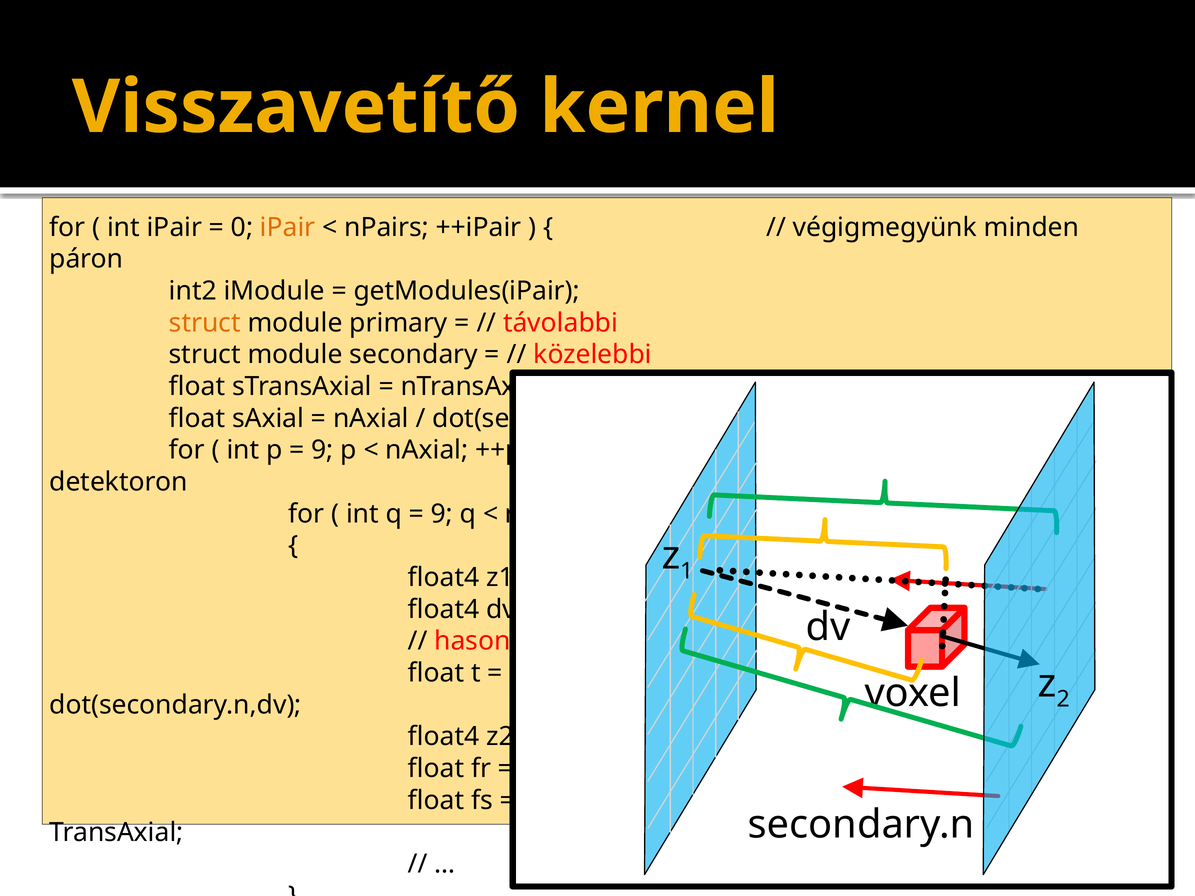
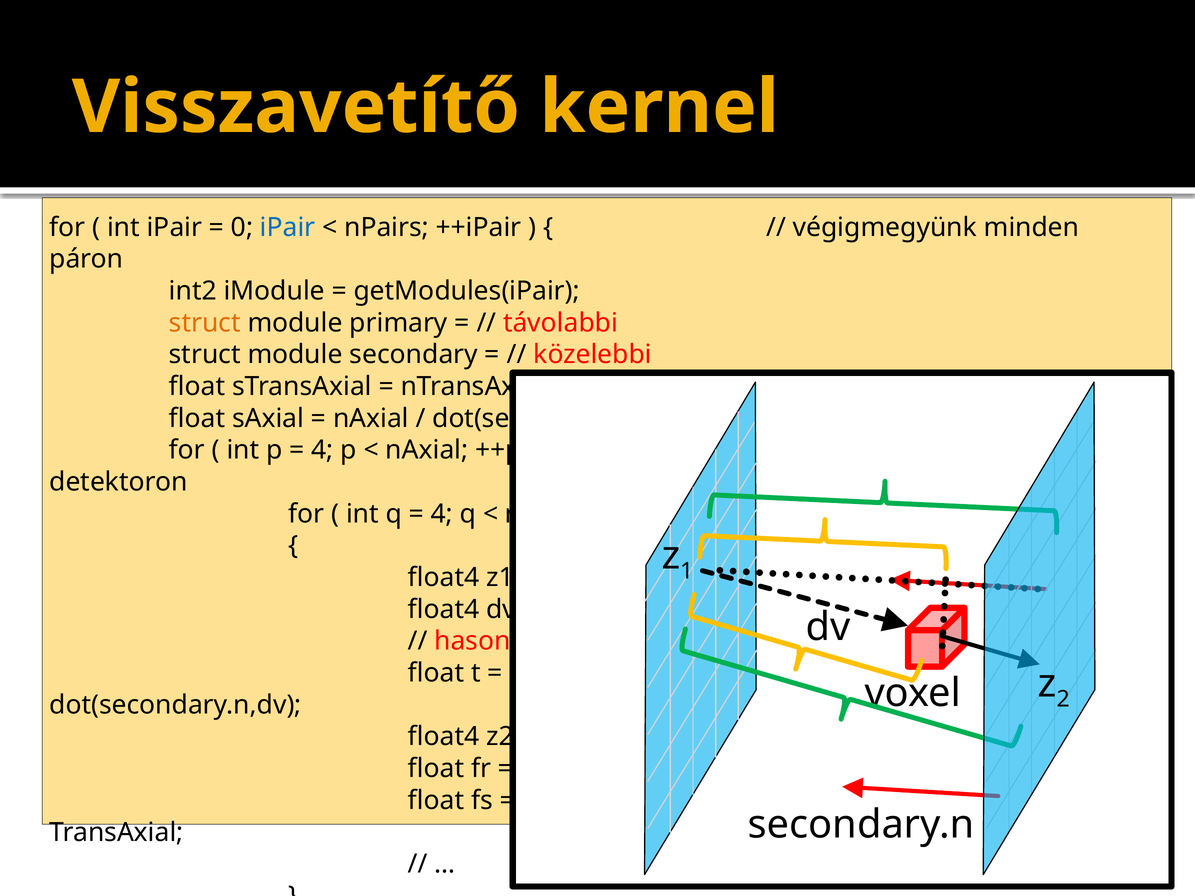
iPair colour: orange -> blue (288, 227)
9: 9 -> 4 (322, 450)
9: 9 -> 4 (442, 514)
